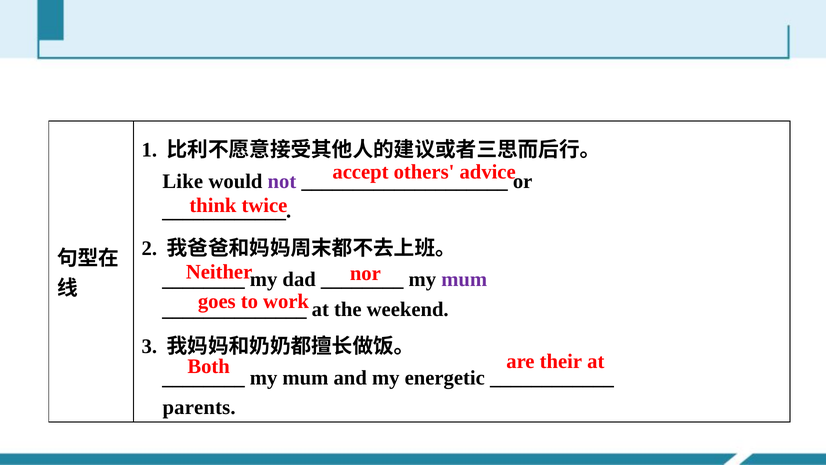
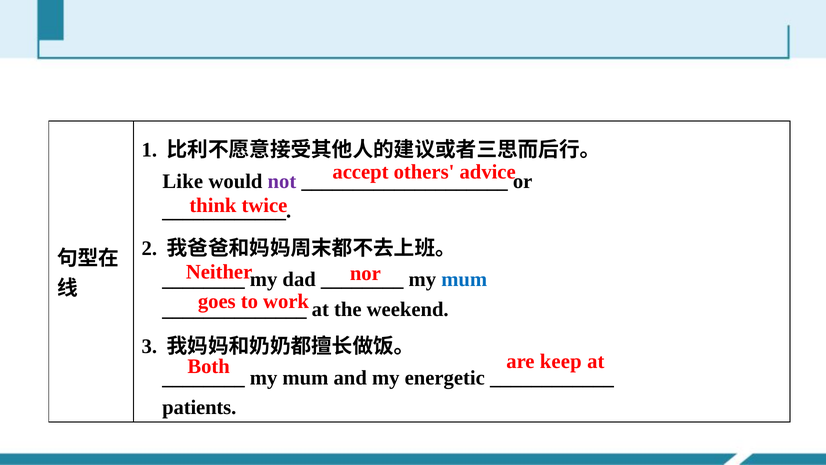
mum colour: purple -> blue (464, 279)
their: their -> keep (561, 361)
parents: parents -> patients (199, 407)
